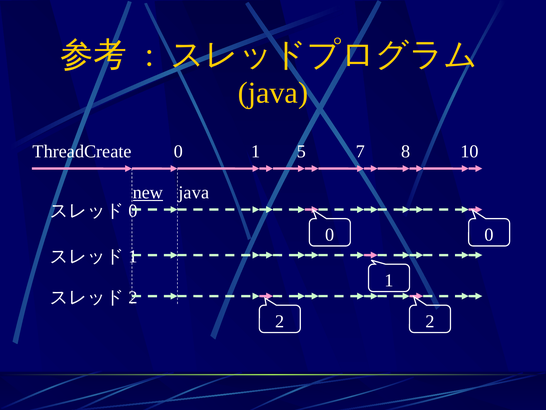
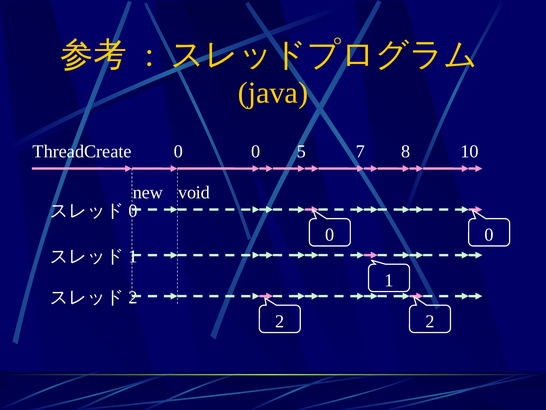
0 1: 1 -> 0 (256, 151)
new underline: present -> none (148, 192)
java: java -> void (194, 192)
